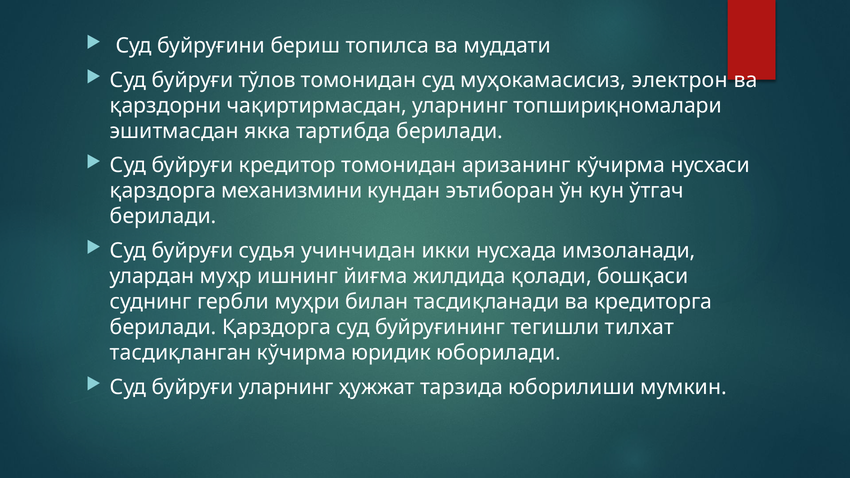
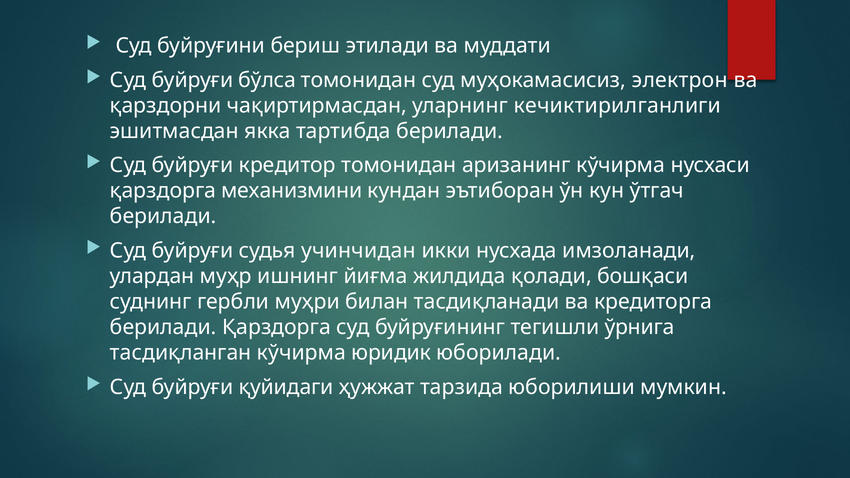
топилса: топилса -> этилади (387, 46)
тўлов: тўлов -> бўлса (267, 80)
топшириқномалари: топшириқномалари -> кечиктирилганлиги (617, 106)
тилхат: тилхат -> ўрнига (640, 327)
буйруғи уларнинг: уларнинг -> қуйидаги (286, 387)
